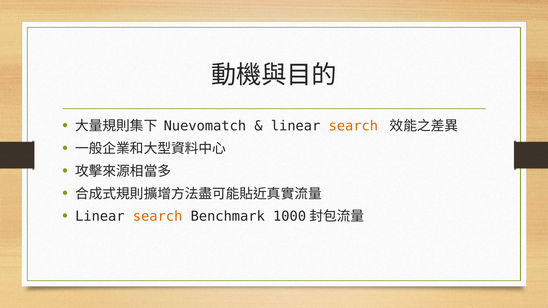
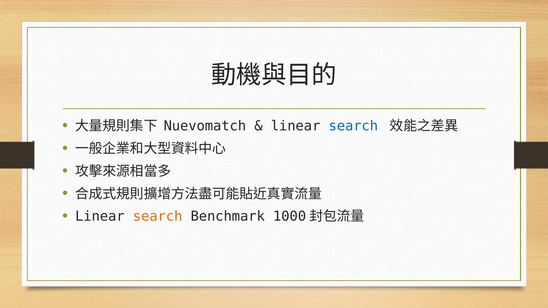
search colour: orange -> blue (353, 126)
